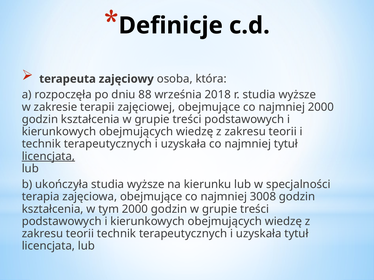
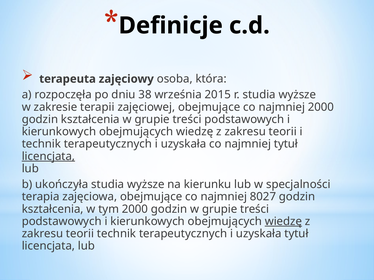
88: 88 -> 38 (145, 95)
2018: 2018 -> 2015 (218, 95)
3008: 3008 -> 8027 (263, 197)
wiedzę underline: none -> present (283, 222)
